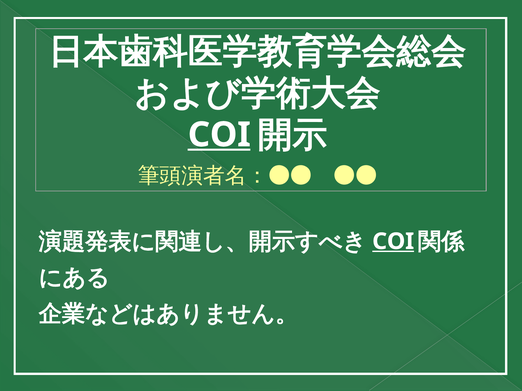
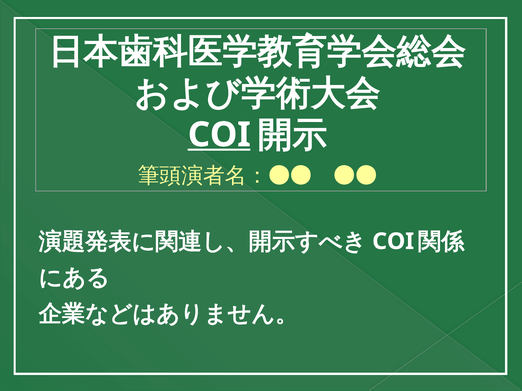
COI underline: present -> none (393, 242)
